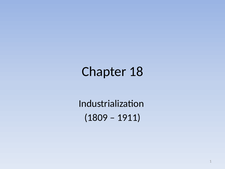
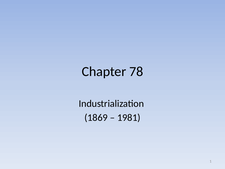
18: 18 -> 78 (136, 71)
1809: 1809 -> 1869 (96, 117)
1911: 1911 -> 1981 (129, 117)
